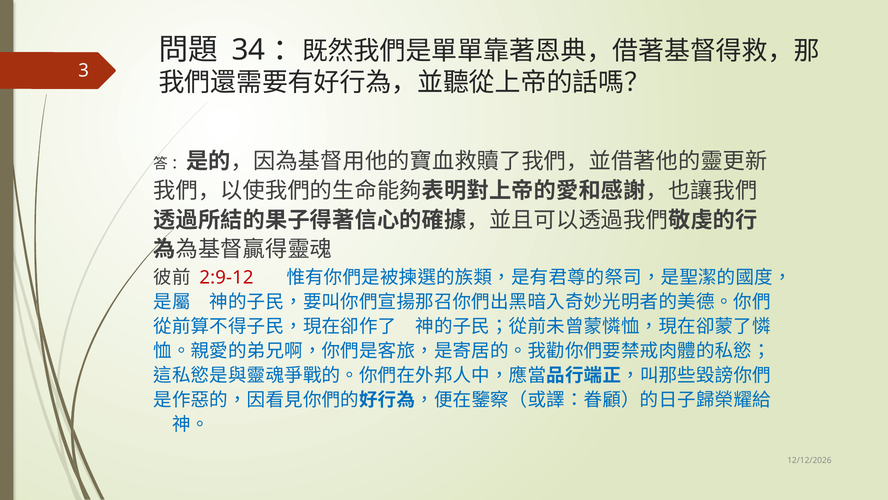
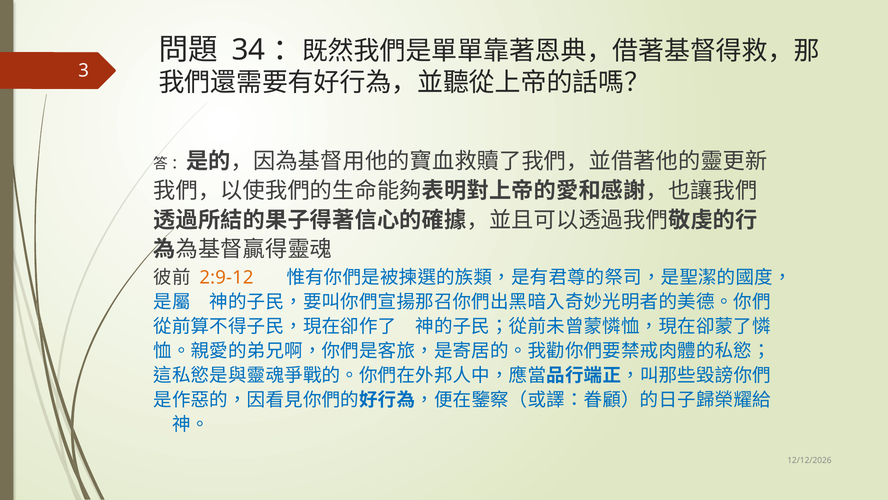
2:9-12 colour: red -> orange (227, 277)
